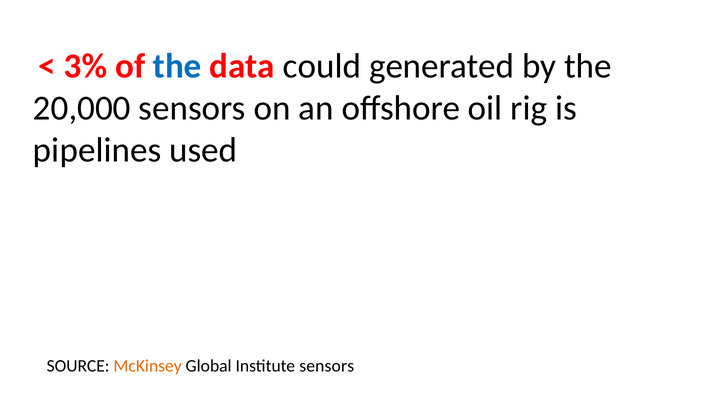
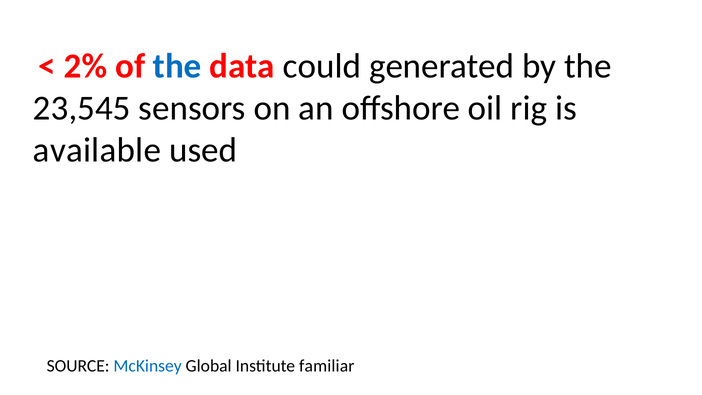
3%: 3% -> 2% (86, 66)
20,000: 20,000 -> 23,545 (82, 108)
pipelines: pipelines -> available (97, 150)
McKinsey colour: orange -> blue (148, 366)
Institute sensors: sensors -> familiar (327, 366)
